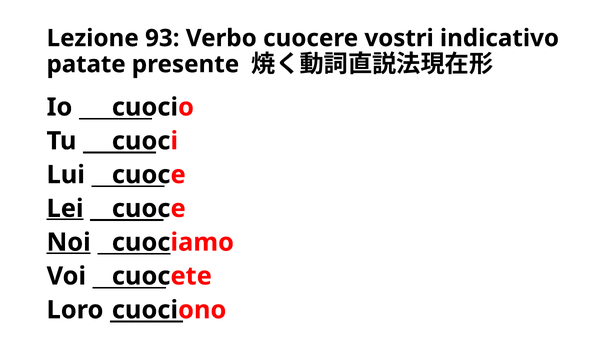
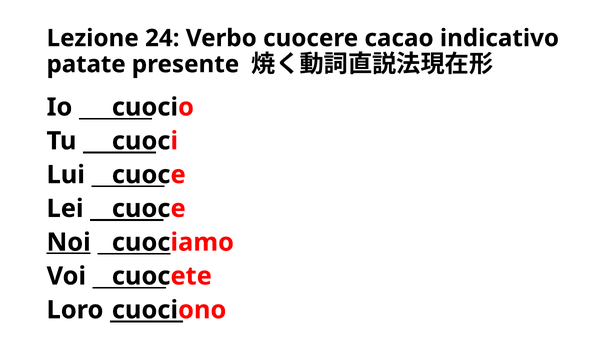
93: 93 -> 24 (162, 38)
vostri: vostri -> cacao (399, 38)
Lei underline: present -> none (65, 209)
